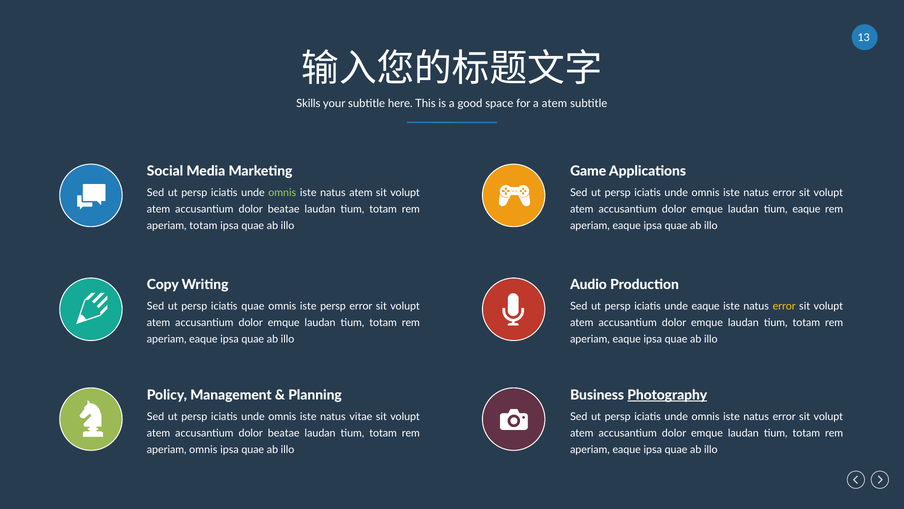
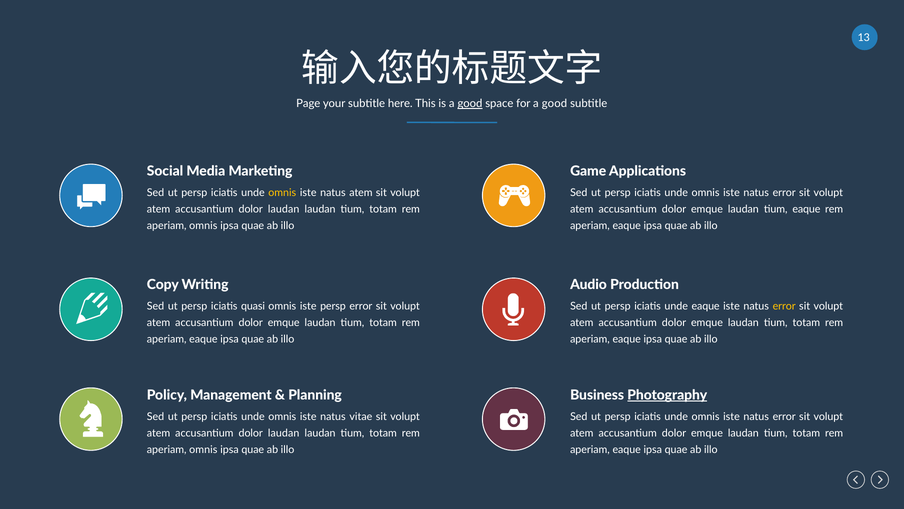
Skills: Skills -> Page (308, 104)
good underline: none -> present (470, 104)
for a atem: atem -> good (554, 104)
omnis colour: light green -> yellow (282, 193)
beatae: beatae -> laudan (284, 209)
totam: totam -> omnis (203, 225)
iciatis quae: quae -> quasi (253, 306)
beatae: beatae -> laudan (284, 433)
